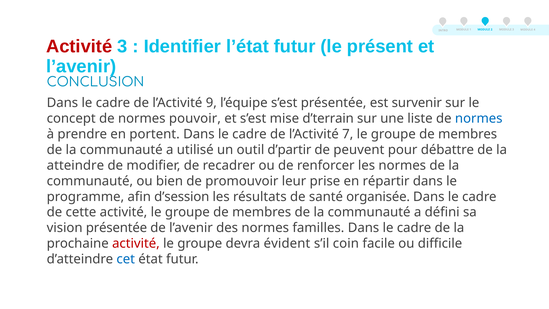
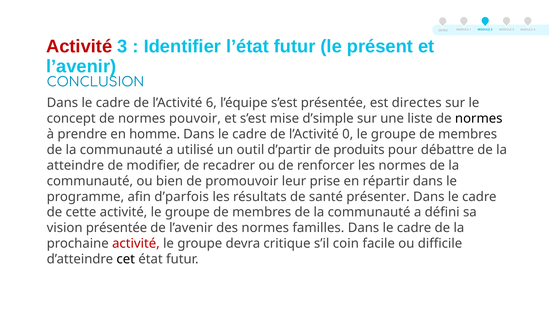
9: 9 -> 6 (211, 103)
survenir: survenir -> directes (417, 103)
d’terrain: d’terrain -> d’simple (328, 119)
normes colour: blue -> black (479, 119)
portent: portent -> homme (155, 134)
7: 7 -> 0 (348, 134)
peuvent: peuvent -> produits (359, 150)
d’session: d’session -> d’parfois (182, 197)
organisée: organisée -> présenter (378, 197)
évident: évident -> critique (287, 243)
cet colour: blue -> black (126, 259)
